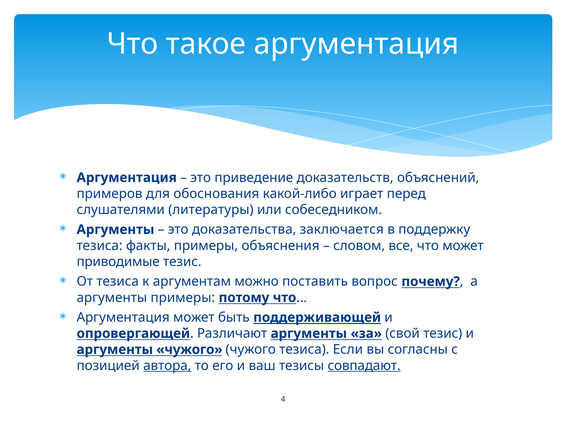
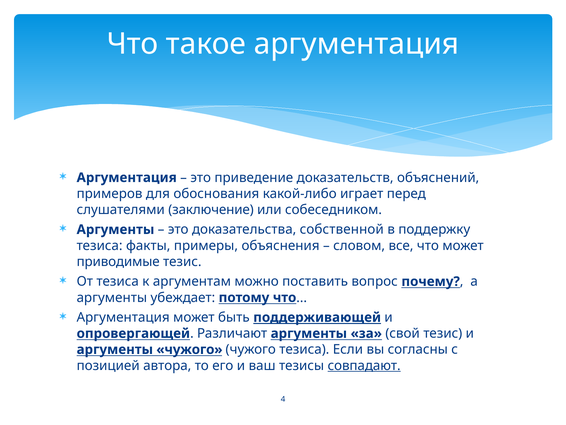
литературы: литературы -> заключение (211, 209)
заключается: заключается -> собственной (342, 229)
аргументы примеры: примеры -> убеждает (183, 297)
автора underline: present -> none (167, 365)
